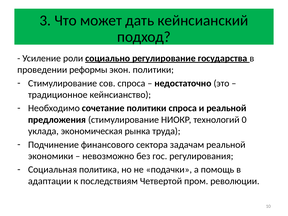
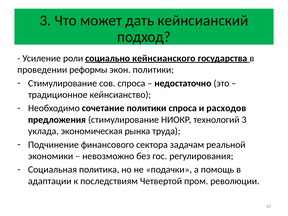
регулирование: регулирование -> кейнсианского (164, 58)
и реальной: реальной -> расходов (226, 108)
технологий 0: 0 -> 3 (244, 120)
